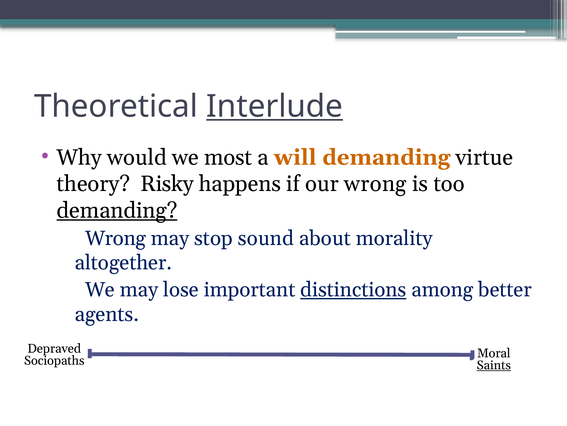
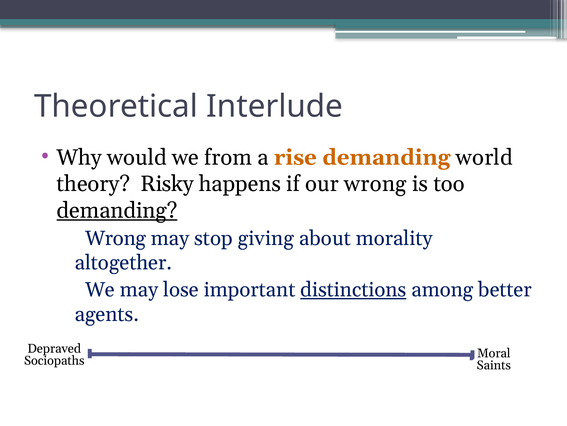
Interlude underline: present -> none (275, 106)
most: most -> from (228, 157)
will: will -> rise (295, 157)
virtue: virtue -> world (484, 157)
sound: sound -> giving (266, 238)
Saints underline: present -> none (494, 365)
